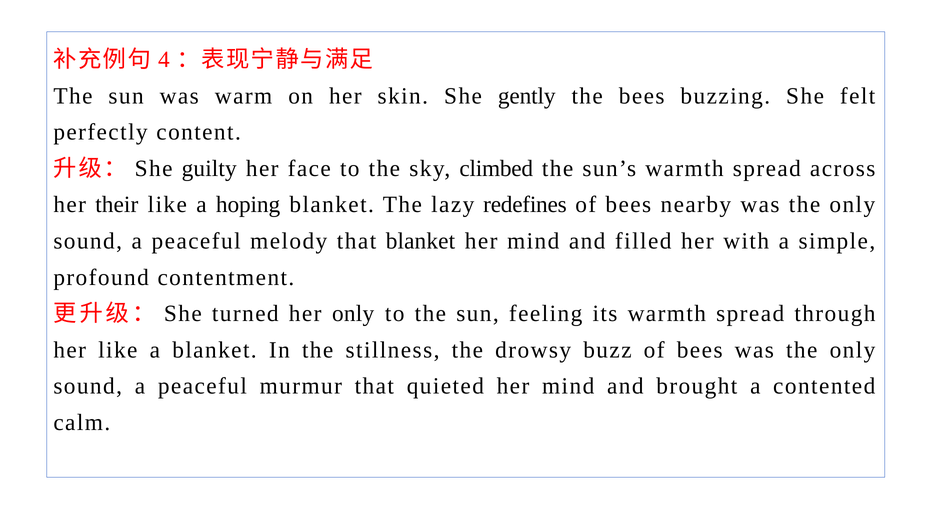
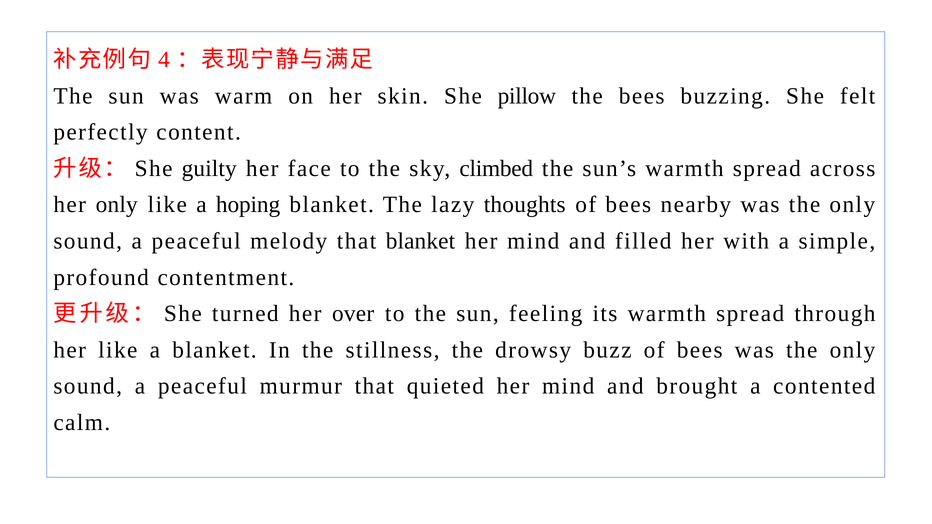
gently: gently -> pillow (527, 96)
her their: their -> only (117, 205)
redefines: redefines -> thoughts (525, 205)
her only: only -> over (353, 314)
